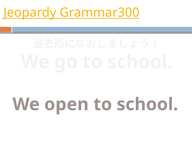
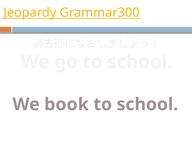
open: open -> book (66, 104)
